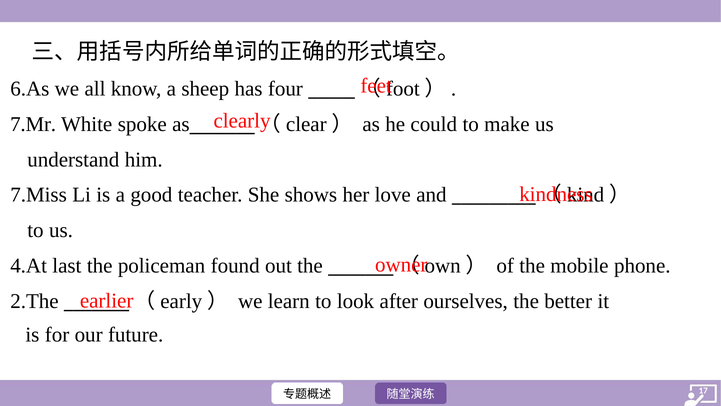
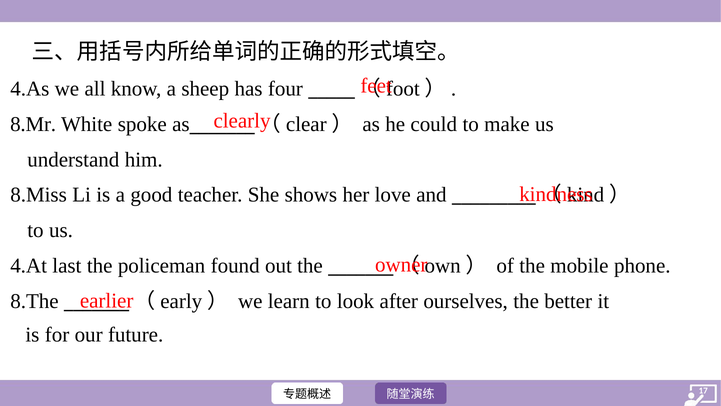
6.As: 6.As -> 4.As (30, 89)
7.Mr: 7.Mr -> 8.Mr (33, 124)
7.Miss: 7.Miss -> 8.Miss (39, 195)
2.The: 2.The -> 8.The (34, 301)
